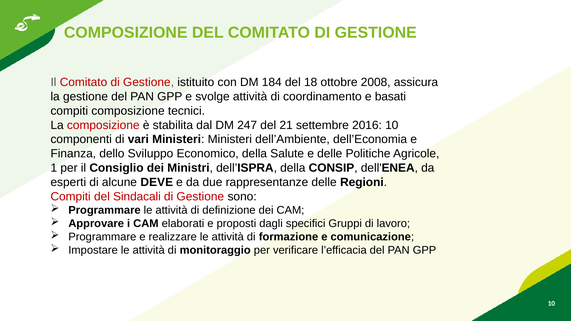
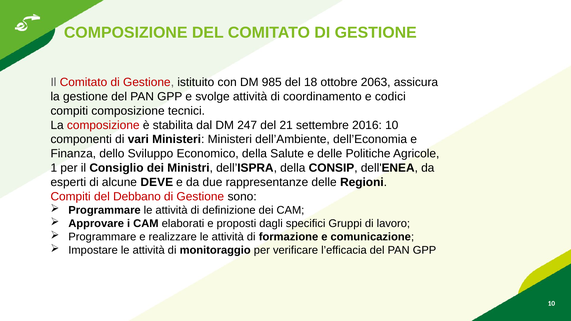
184: 184 -> 985 (272, 82)
2008: 2008 -> 2063 (376, 82)
basati: basati -> codici (390, 97)
Sindacali: Sindacali -> Debbano (137, 197)
